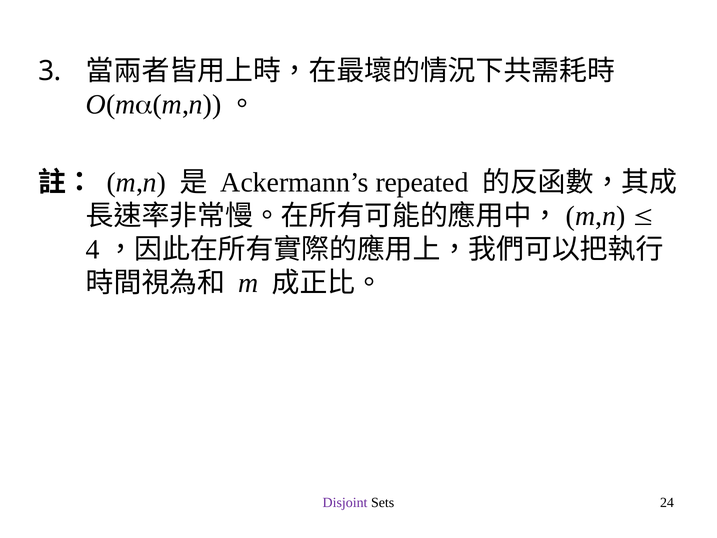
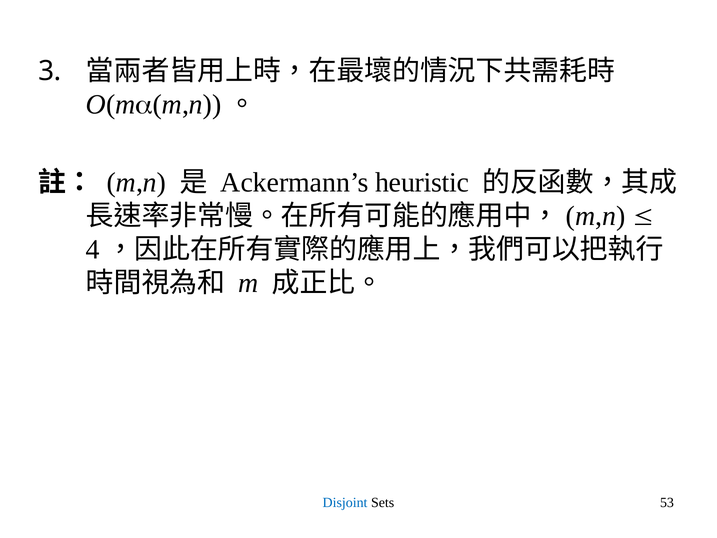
repeated: repeated -> heuristic (422, 183)
Disjoint colour: purple -> blue (345, 503)
24: 24 -> 53 (667, 503)
